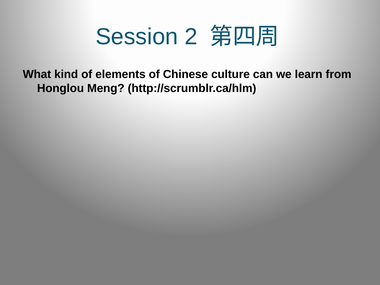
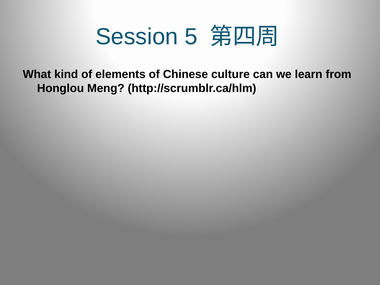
2: 2 -> 5 (191, 37)
